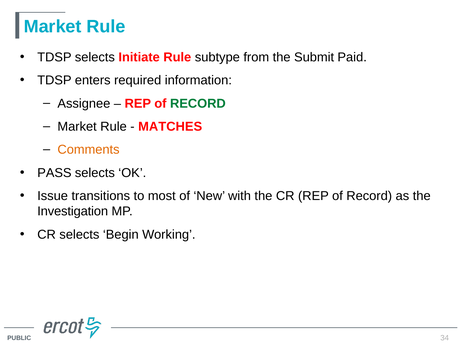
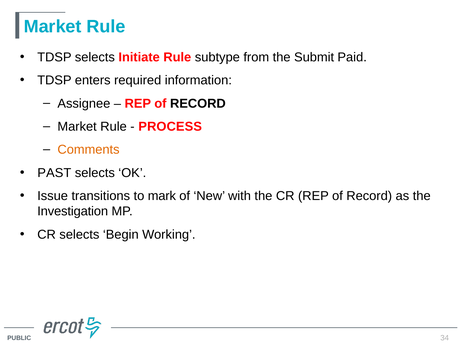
RECORD colour: green -> black (198, 103)
MATCHES: MATCHES -> PROCESS (170, 126)
PASS: PASS -> PAST (54, 173)
most: most -> mark (162, 196)
